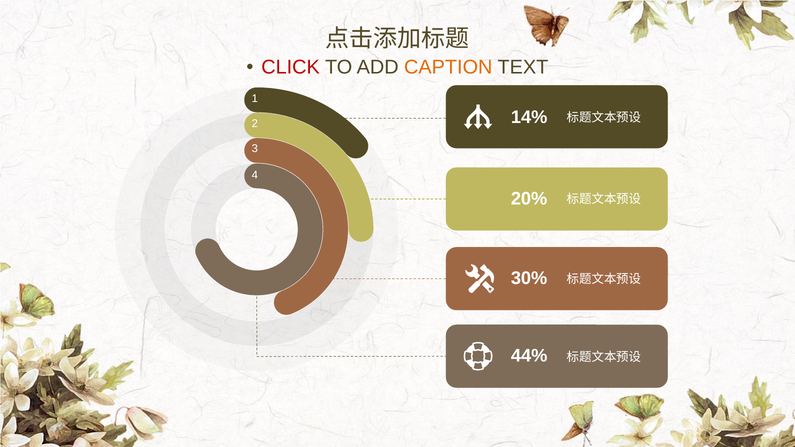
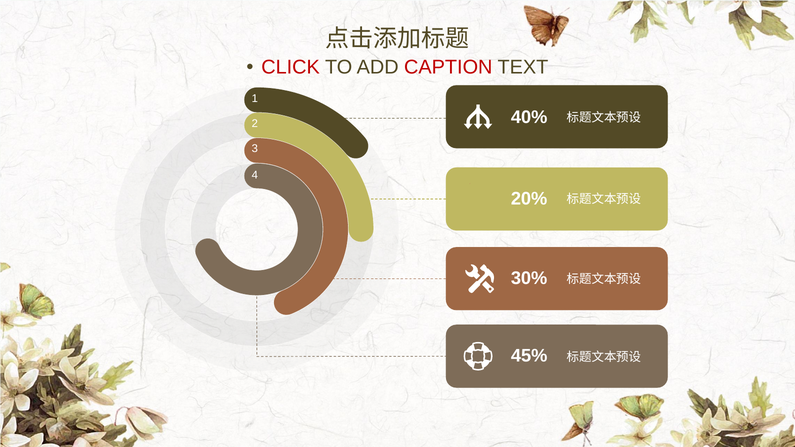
CAPTION colour: orange -> red (448, 67)
14%: 14% -> 40% (529, 117)
44%: 44% -> 45% (529, 356)
